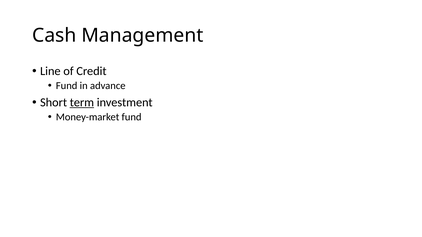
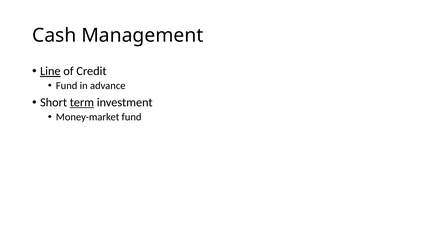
Line underline: none -> present (50, 71)
